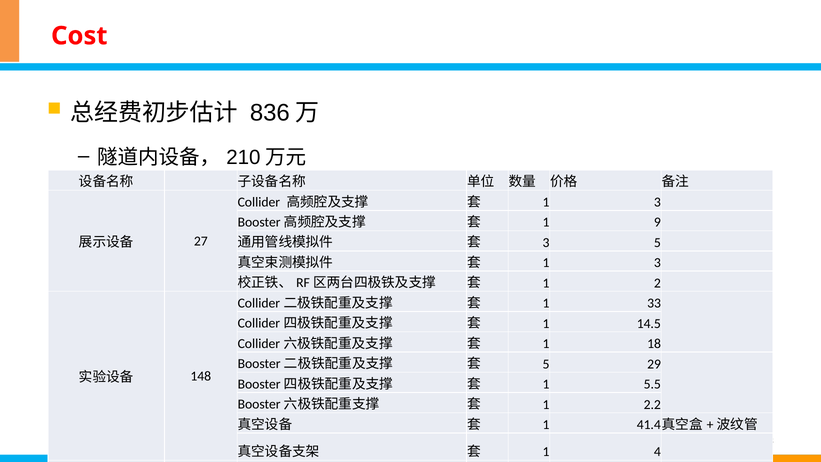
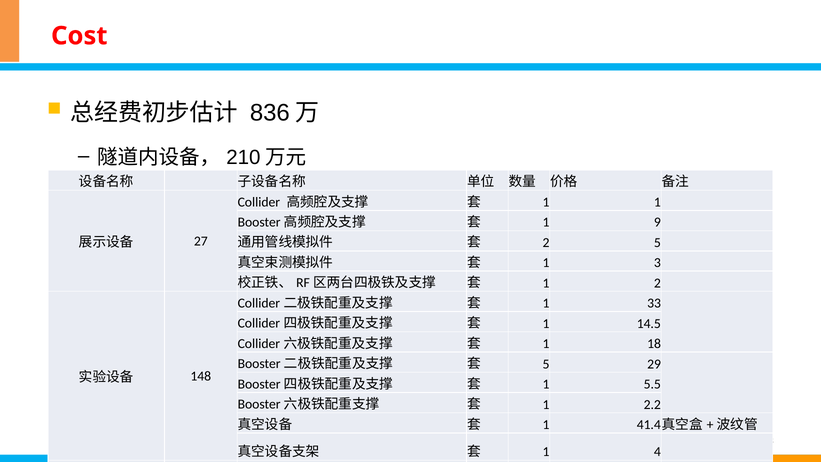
3: 3 -> 1 (657, 202)
3: 3 -> 2 (546, 243)
